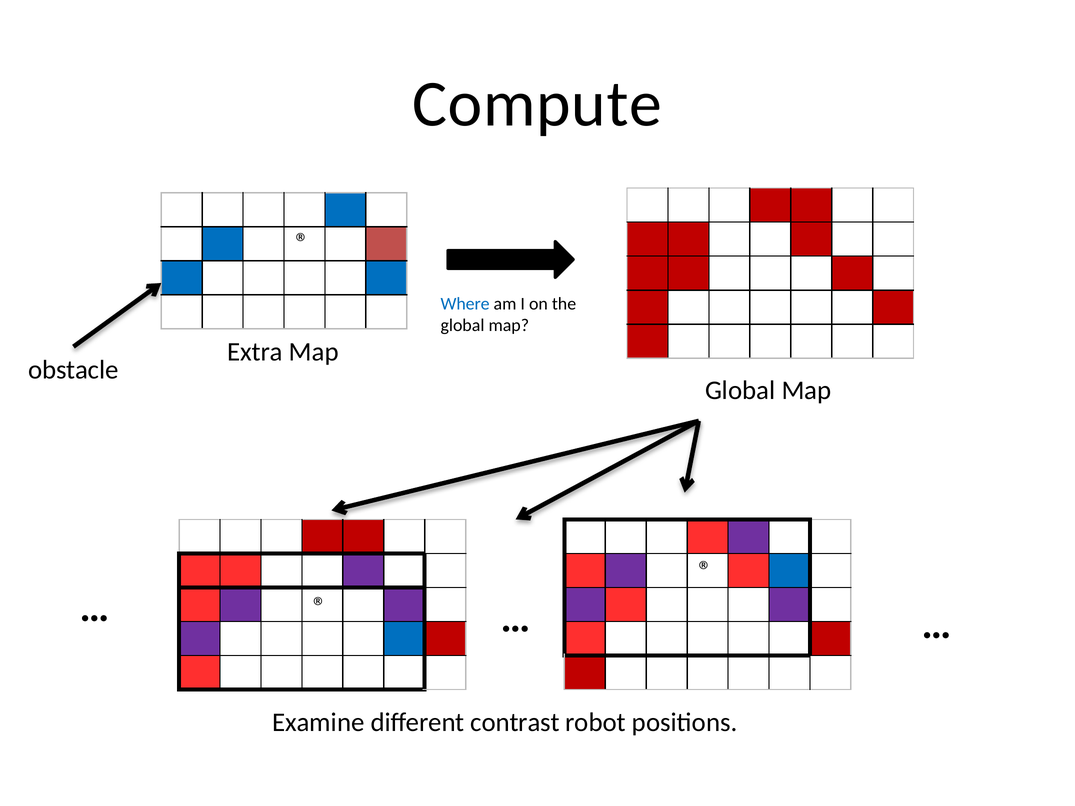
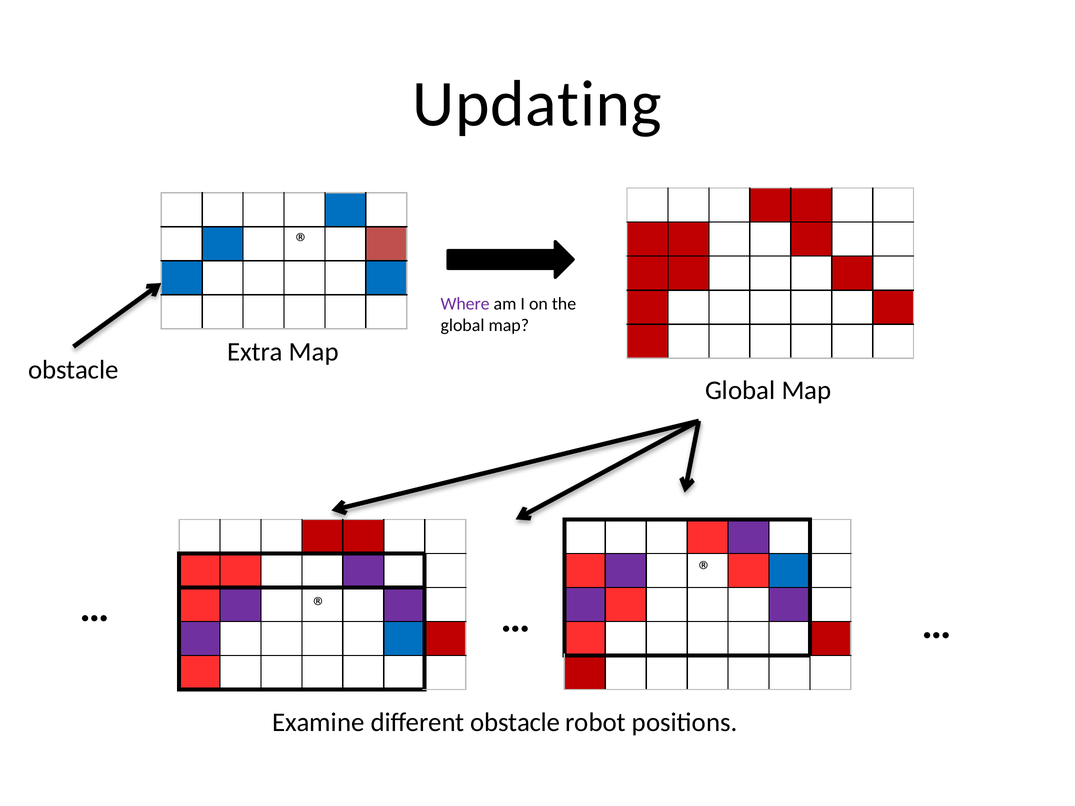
Compute: Compute -> Updating (537, 104)
Where colour: blue -> purple (465, 304)
different contrast: contrast -> obstacle (515, 722)
